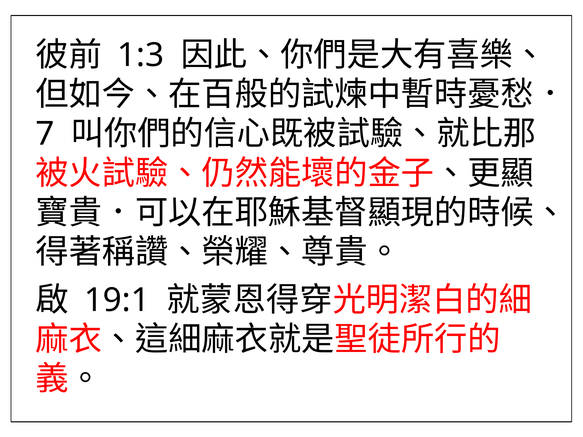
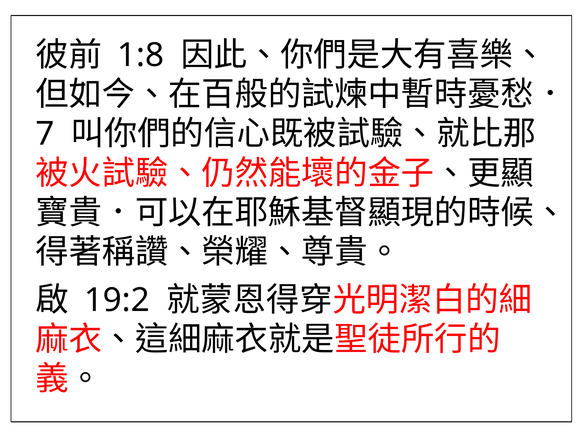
1:3: 1:3 -> 1:8 (141, 55)
19:1: 19:1 -> 19:2 (117, 300)
